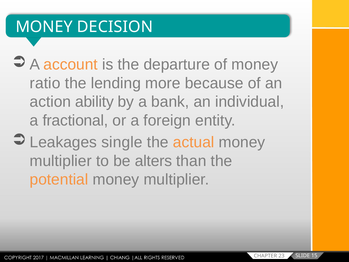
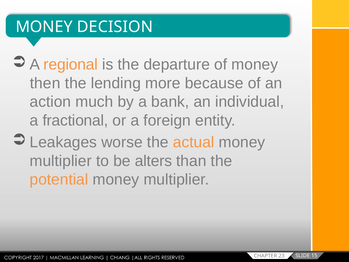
account: account -> regional (71, 64)
ratio: ratio -> then (45, 83)
ability: ability -> much (94, 102)
single: single -> worse (122, 142)
